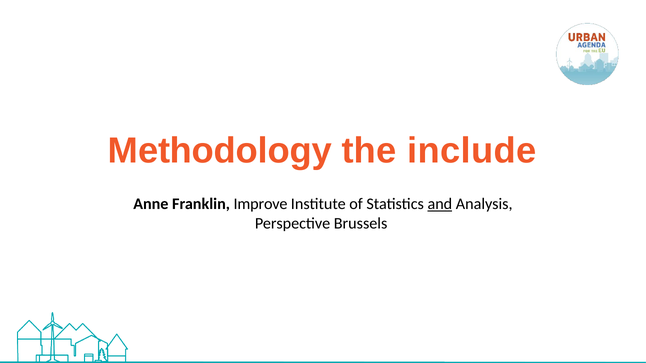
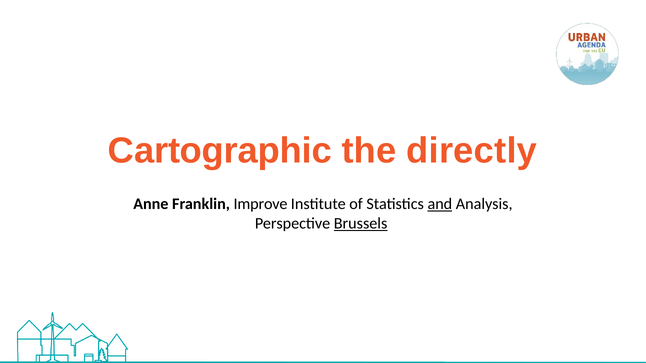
Methodology: Methodology -> Cartographic (220, 151)
include: include -> directly (472, 151)
Brussels underline: none -> present (361, 224)
